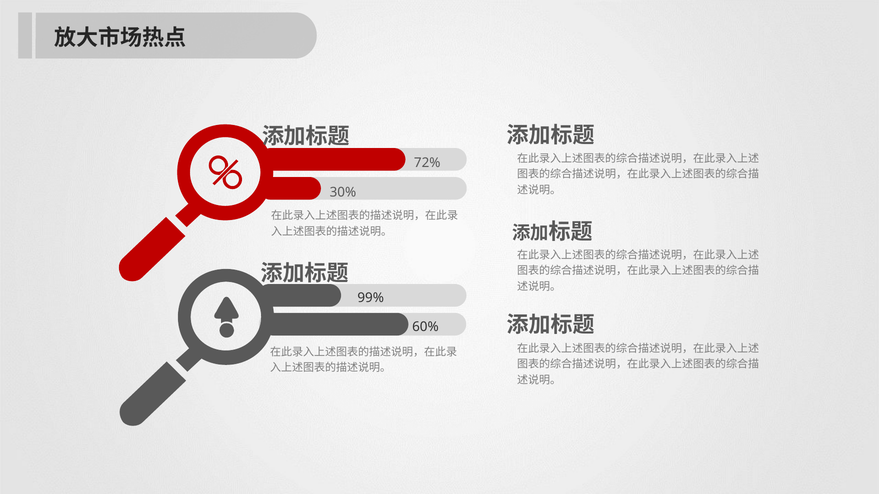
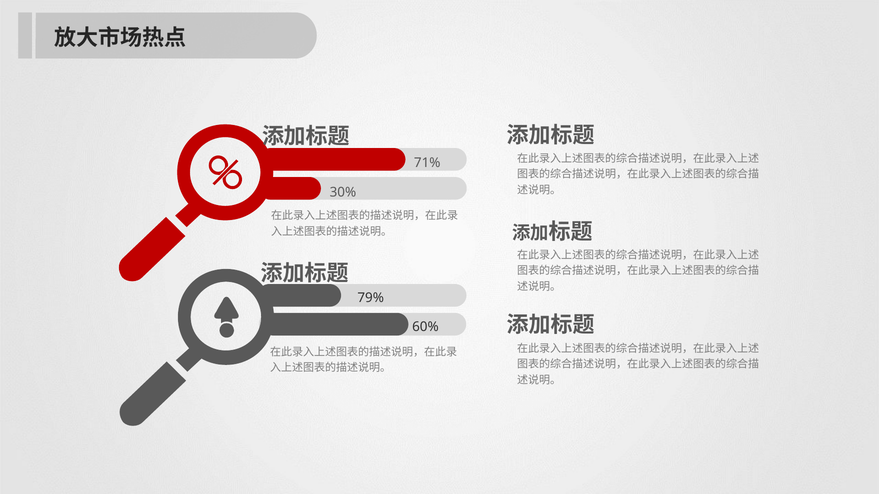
72%: 72% -> 71% (427, 163)
99%: 99% -> 79% (371, 298)
